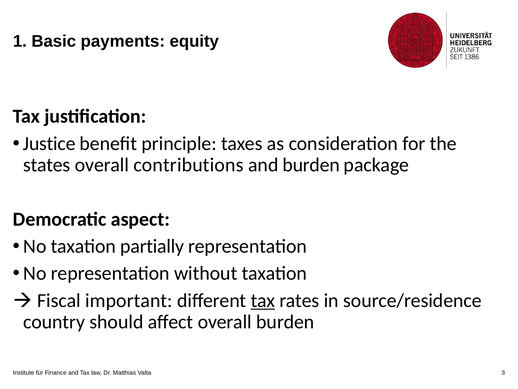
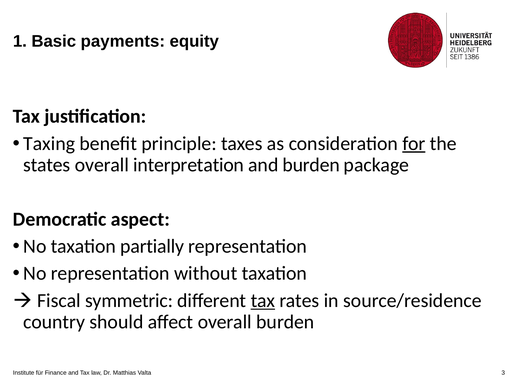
Justice: Justice -> Taxing (49, 143)
for underline: none -> present (414, 143)
contributions: contributions -> interpretation (189, 165)
important: important -> symmetric (129, 300)
